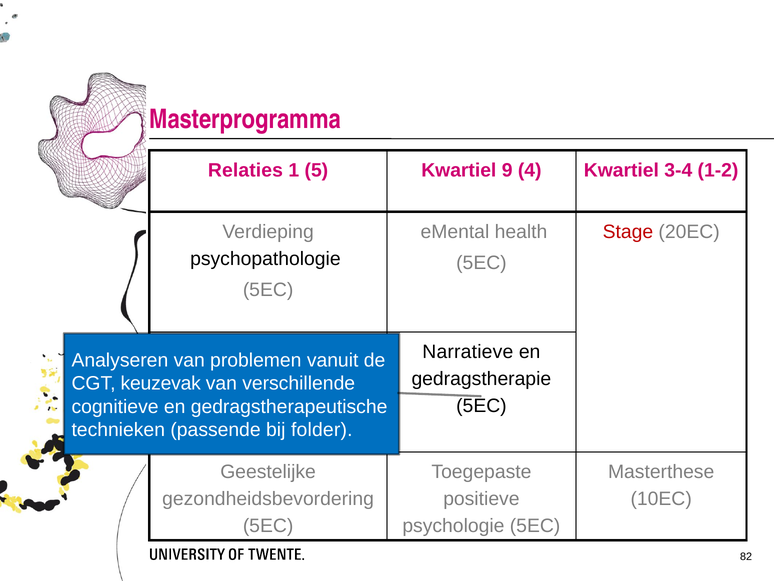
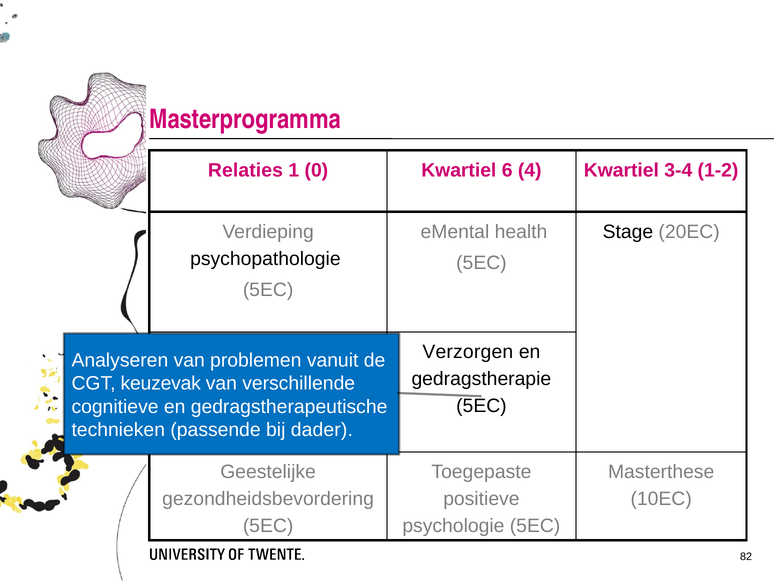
5: 5 -> 0 (316, 170)
9: 9 -> 6 (507, 170)
Stage colour: red -> black (628, 232)
Narratieve: Narratieve -> Verzorgen (468, 352)
folder: folder -> dader (322, 430)
